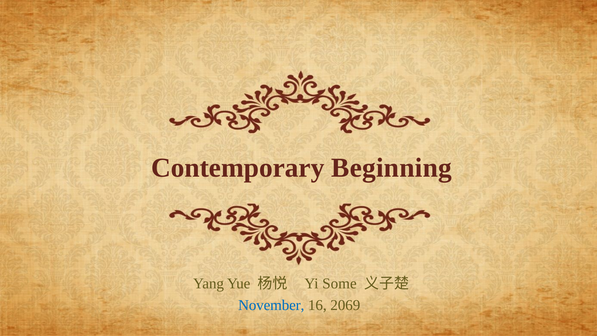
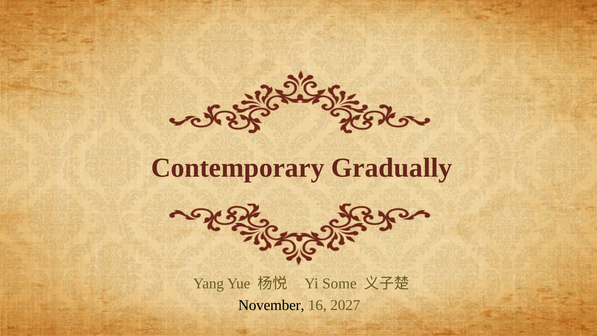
Beginning: Beginning -> Gradually (392, 168)
November colour: blue -> black (271, 305)
2069: 2069 -> 2027 (345, 305)
